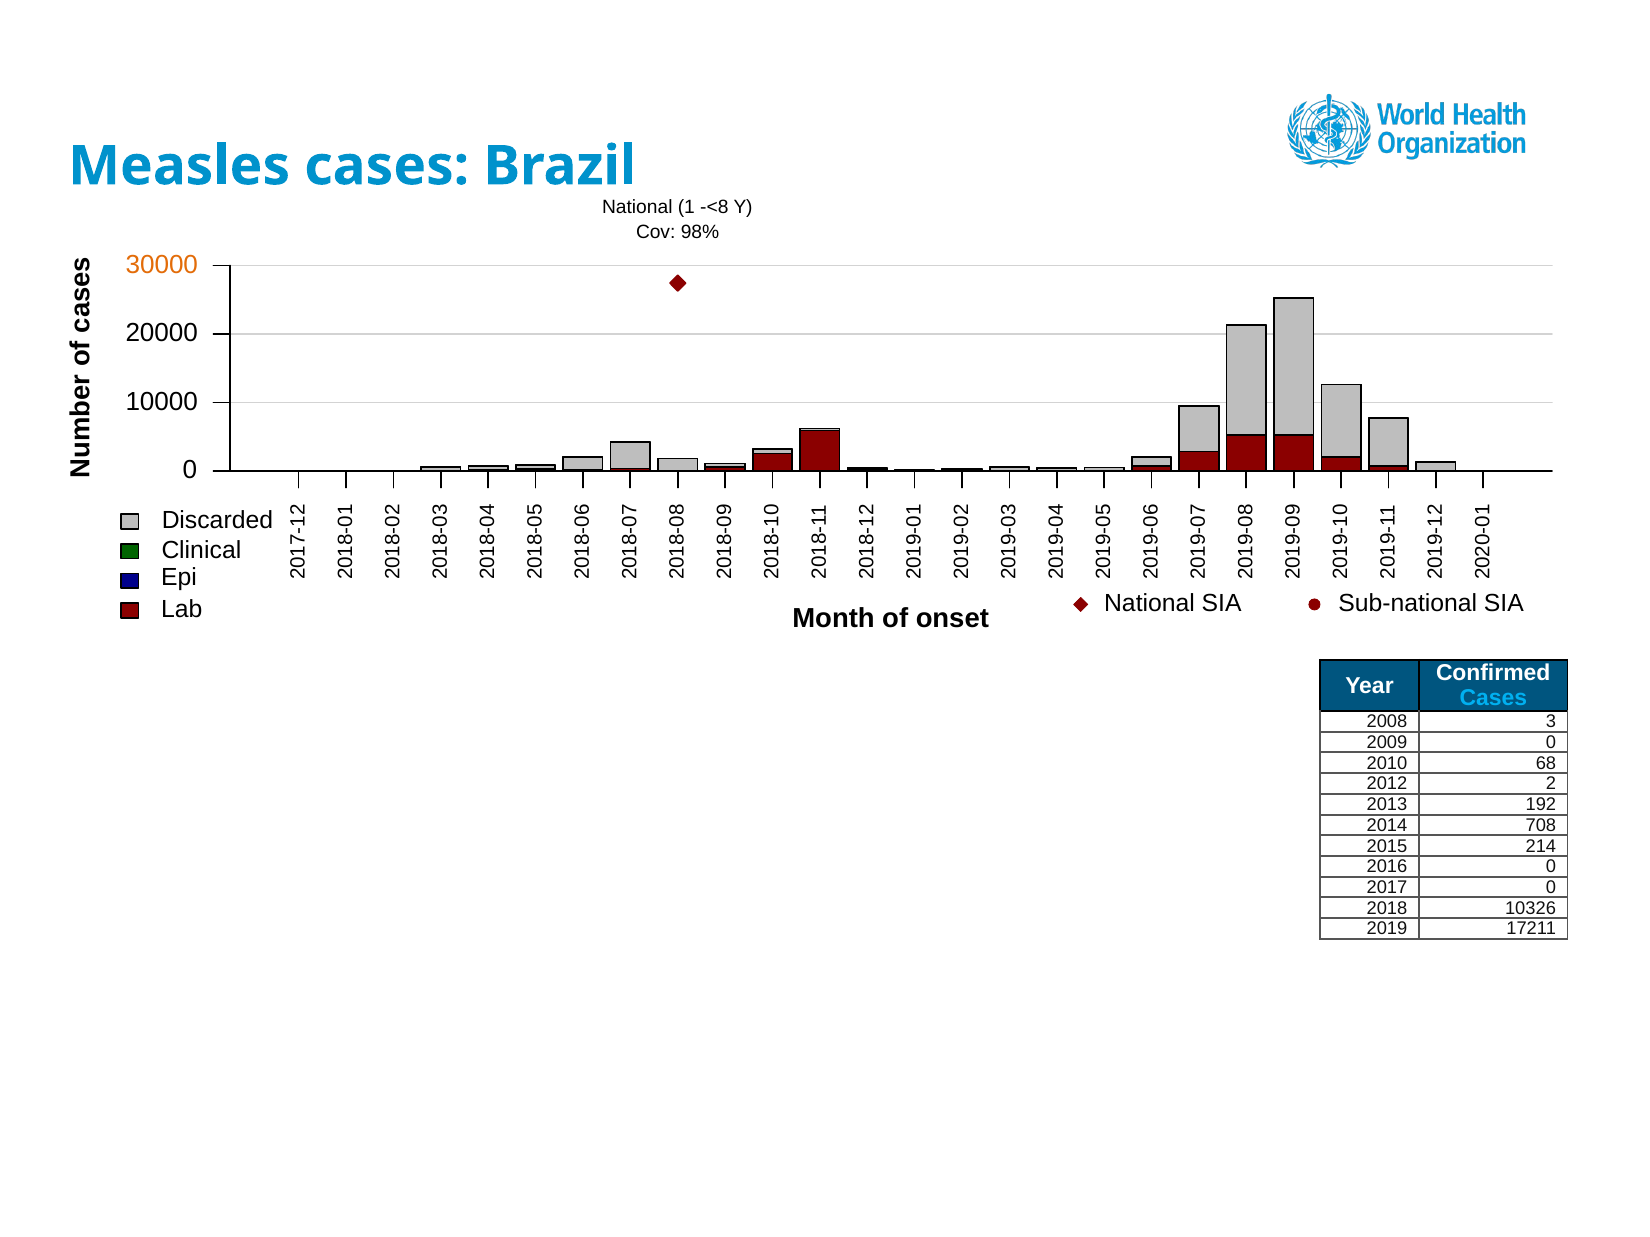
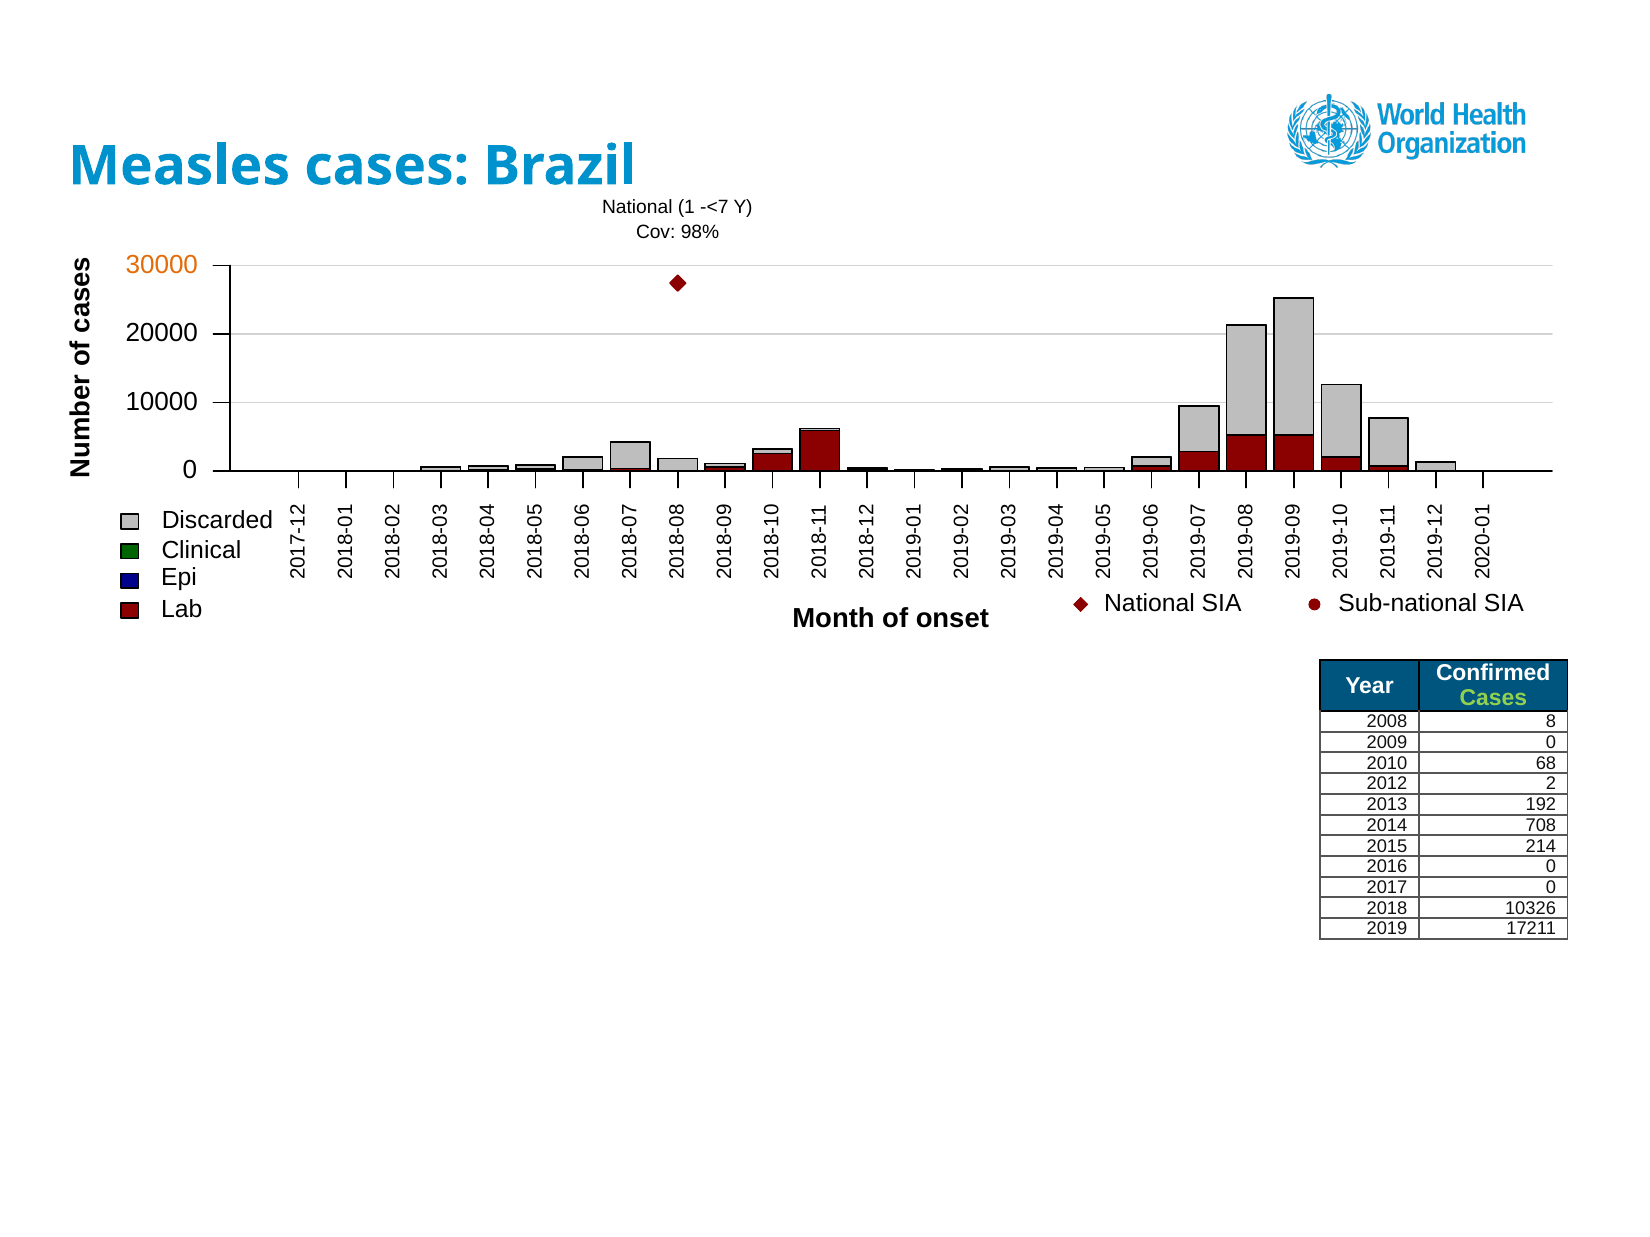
-<8: -<8 -> -<7 (714, 208)
Cases colour: light blue -> light green (1493, 699)
2008 3: 3 -> 8 (1551, 722)
